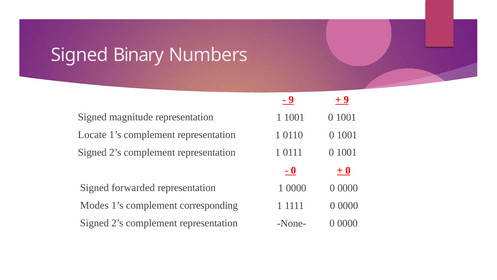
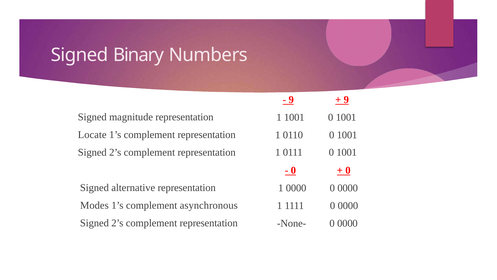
forwarded: forwarded -> alternative (133, 188)
corresponding: corresponding -> asynchronous (209, 205)
